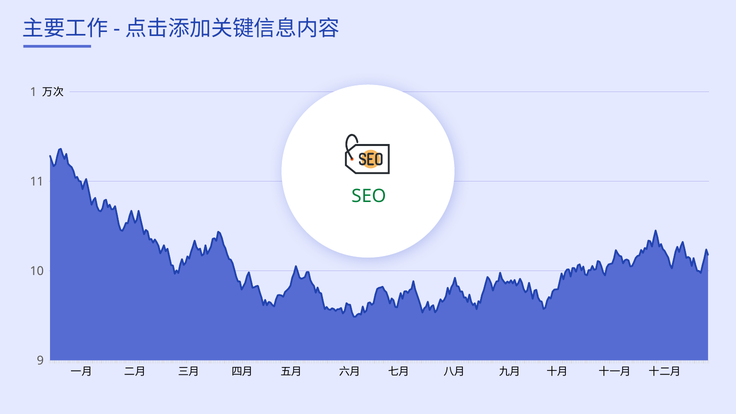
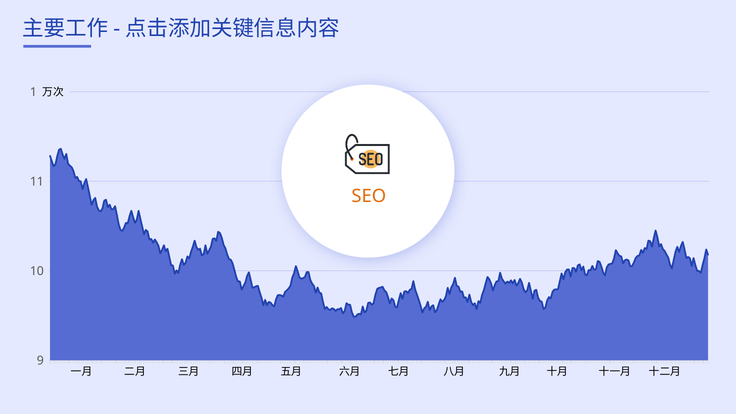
SEO colour: green -> orange (369, 196)
